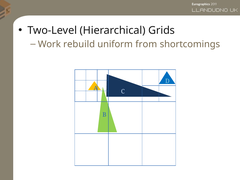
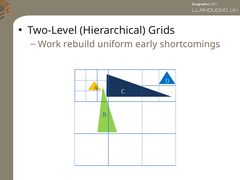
from: from -> early (146, 44)
